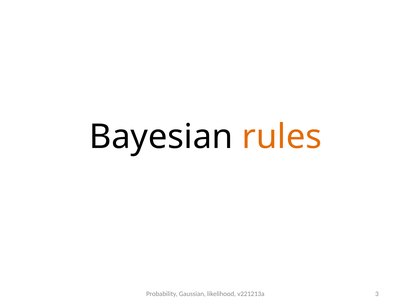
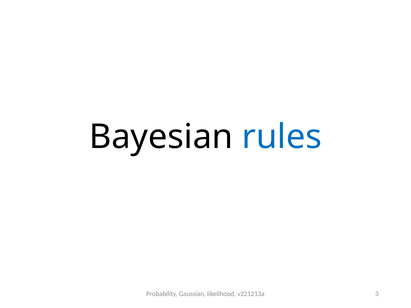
rules colour: orange -> blue (282, 137)
